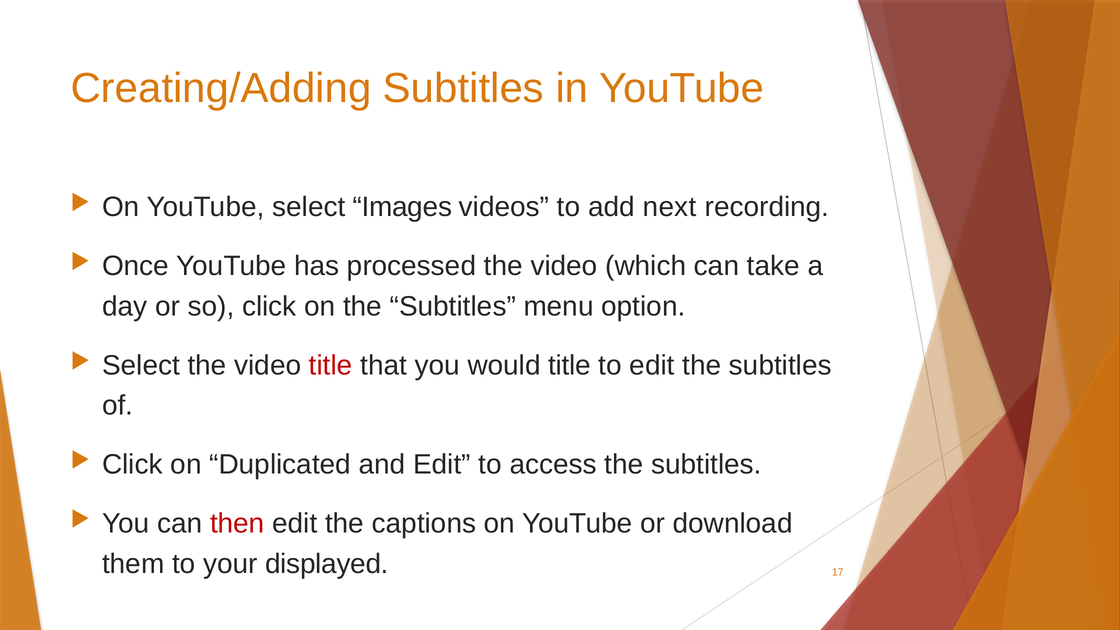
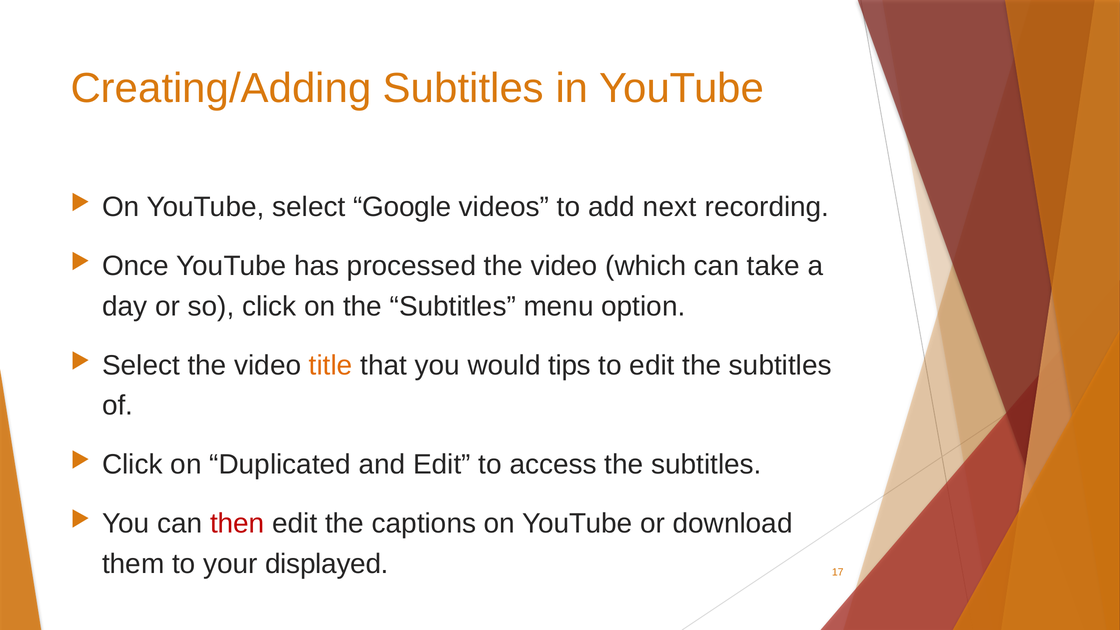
Images: Images -> Google (402, 207)
title colour: red -> orange (331, 365)
would title: title -> tips (570, 365)
